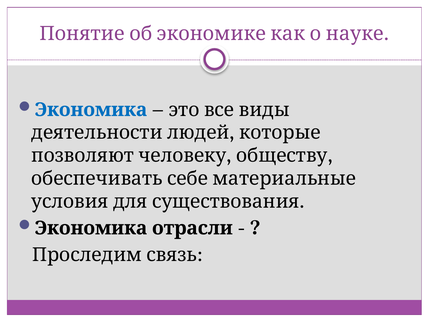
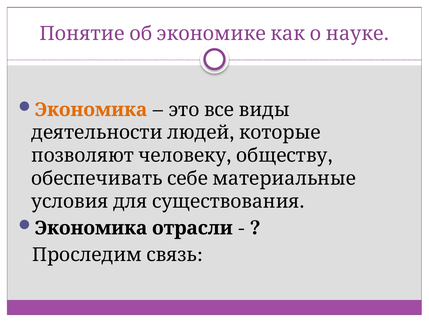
Экономика colour: blue -> orange (91, 110)
